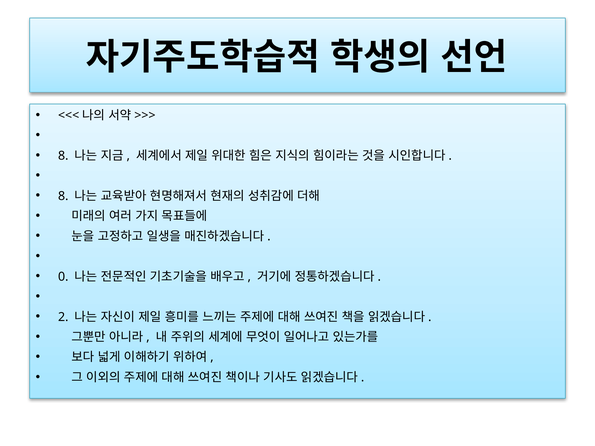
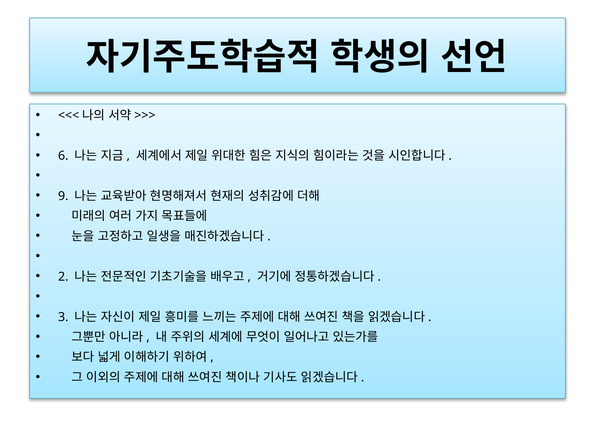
8: 8 -> 6 (63, 156)
8: 8 -> 9 (63, 196)
0: 0 -> 2 (63, 277)
2: 2 -> 3 (63, 317)
